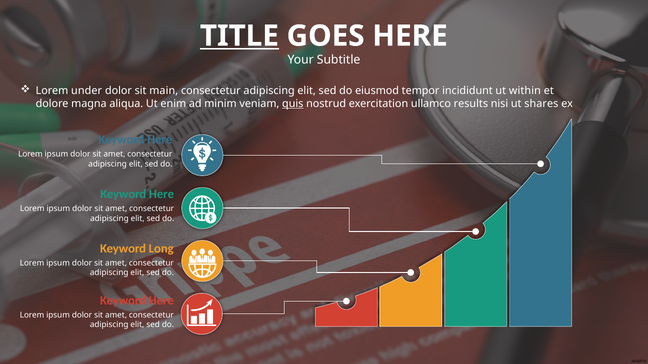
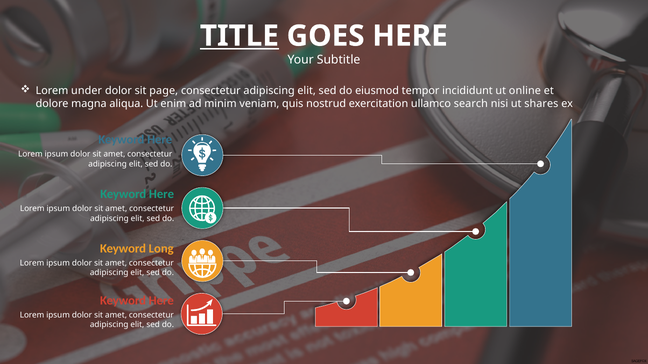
main: main -> page (164, 91)
within: within -> online (525, 91)
quis underline: present -> none (293, 104)
results: results -> search (471, 104)
